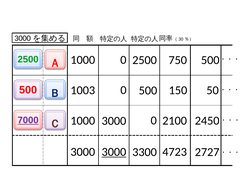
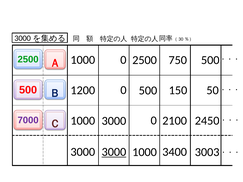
1003: 1003 -> 1200 (83, 90)
7000 underline: present -> none (28, 120)
4723: 4723 -> 3400 (175, 152)
2727: 2727 -> 3003 (207, 152)
3300: 3300 -> 1000 (145, 152)
